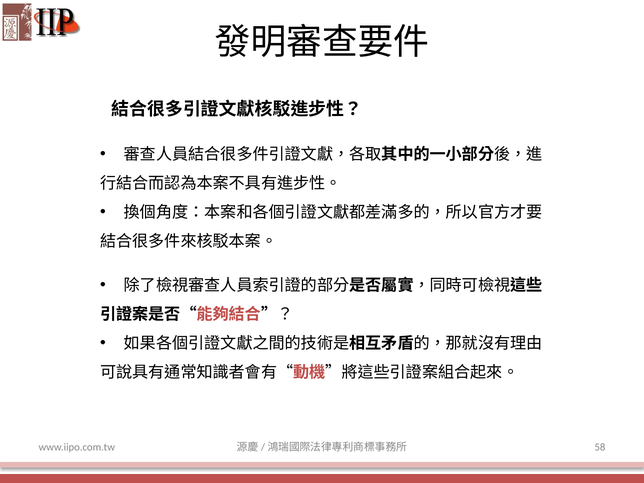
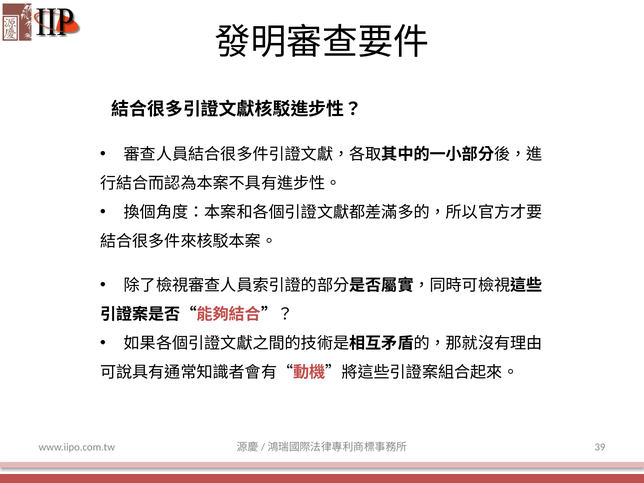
58: 58 -> 39 (600, 447)
